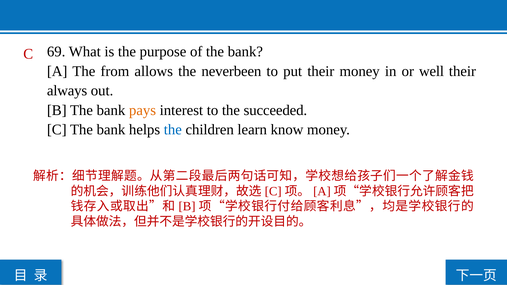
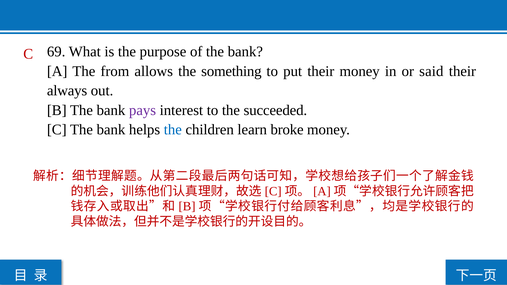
neverbeen: neverbeen -> something (231, 71)
well: well -> said (431, 71)
pays colour: orange -> purple (143, 110)
know: know -> broke (287, 130)
